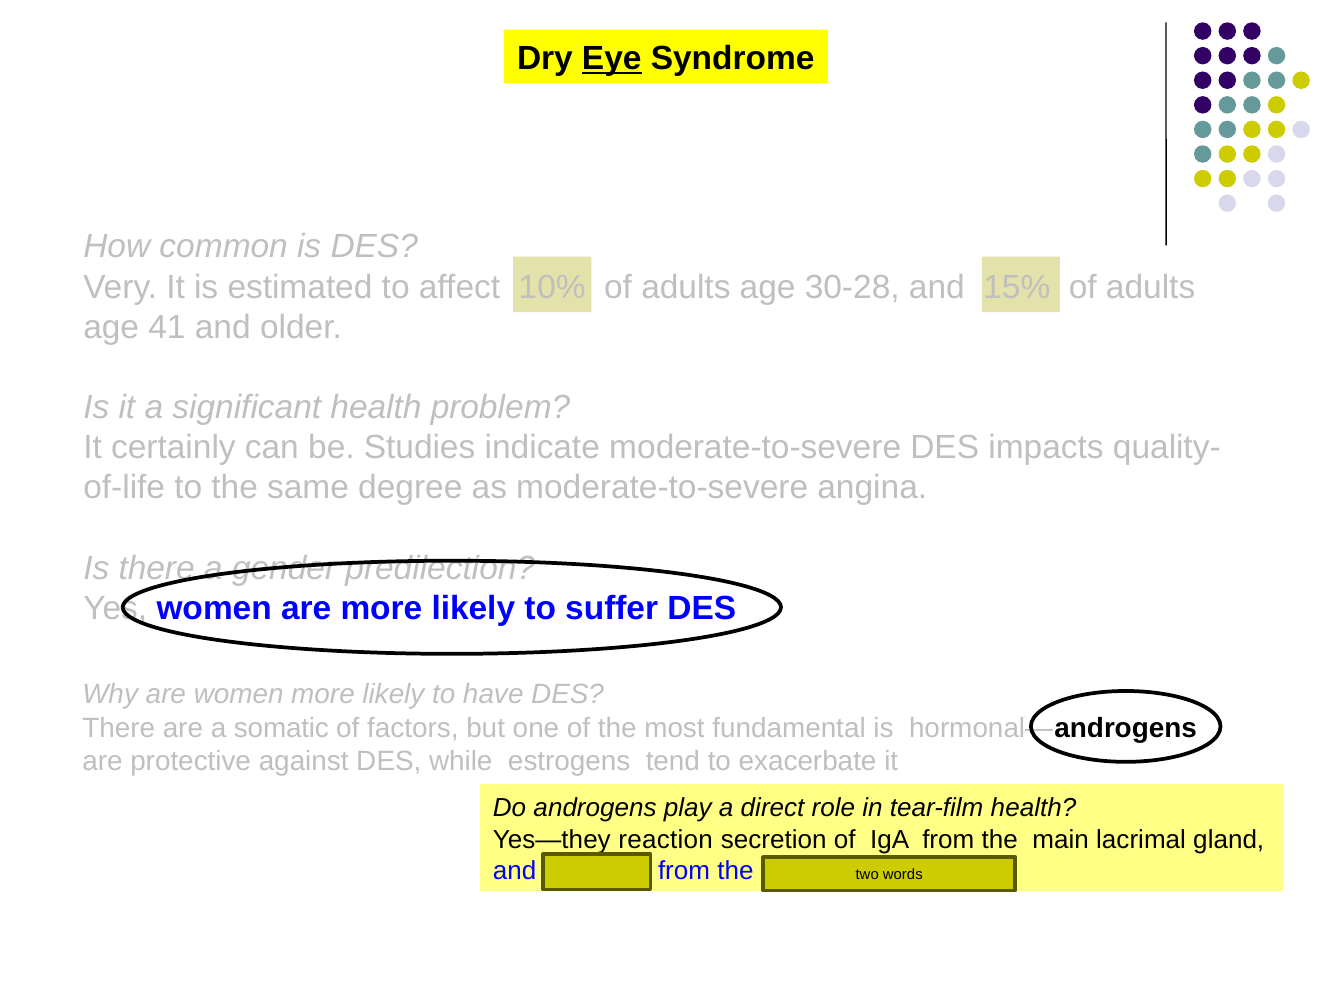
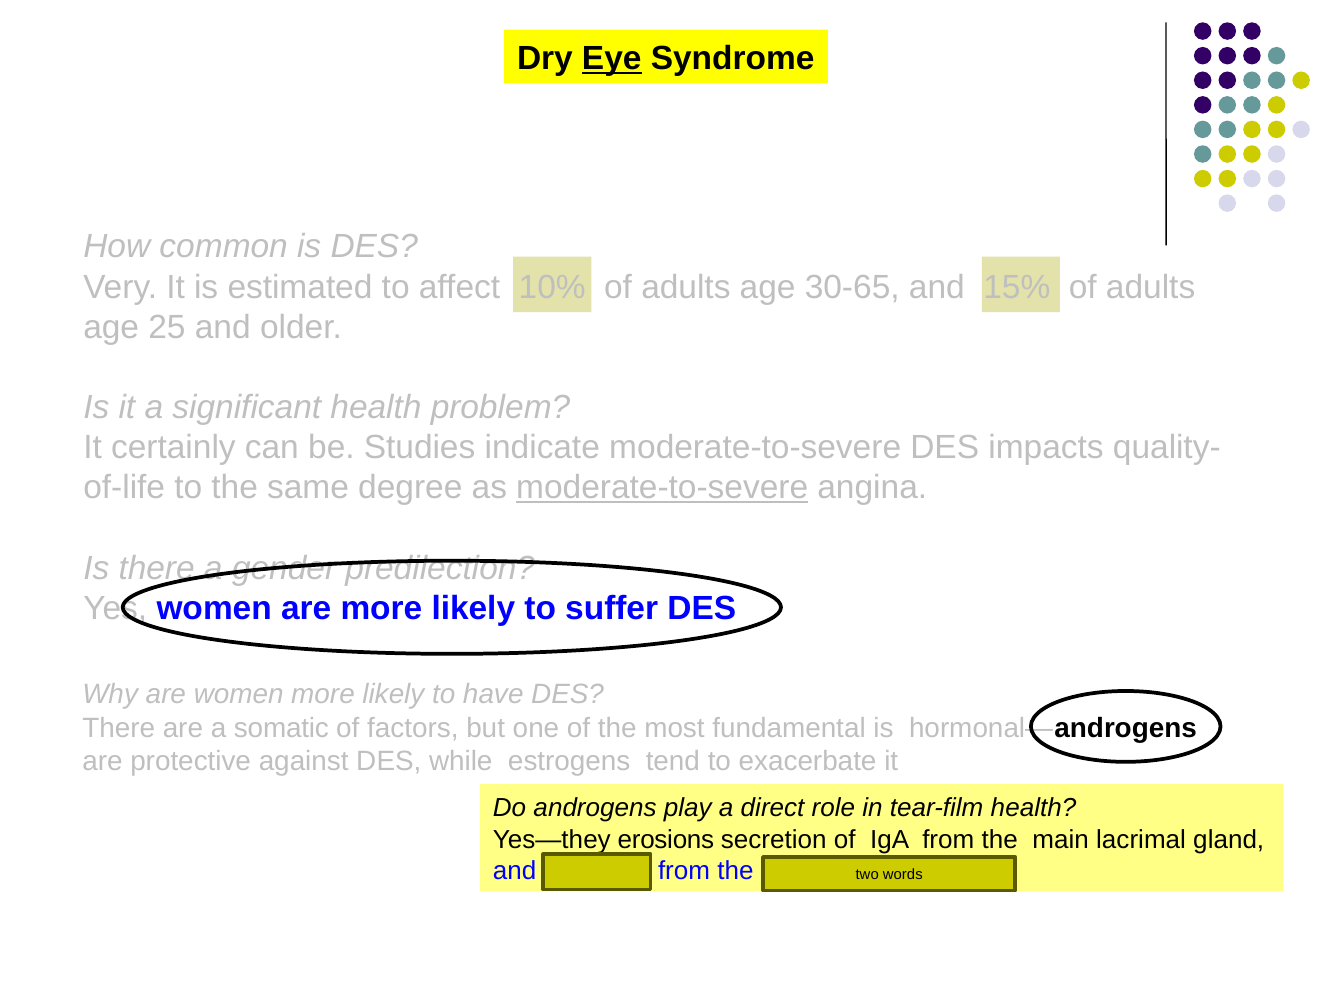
30-28: 30-28 -> 30-65 (852, 287)
41: 41 -> 25 (167, 327)
moderate-to-severe underline: none -> present (662, 488)
reaction: reaction -> erosions (666, 840)
